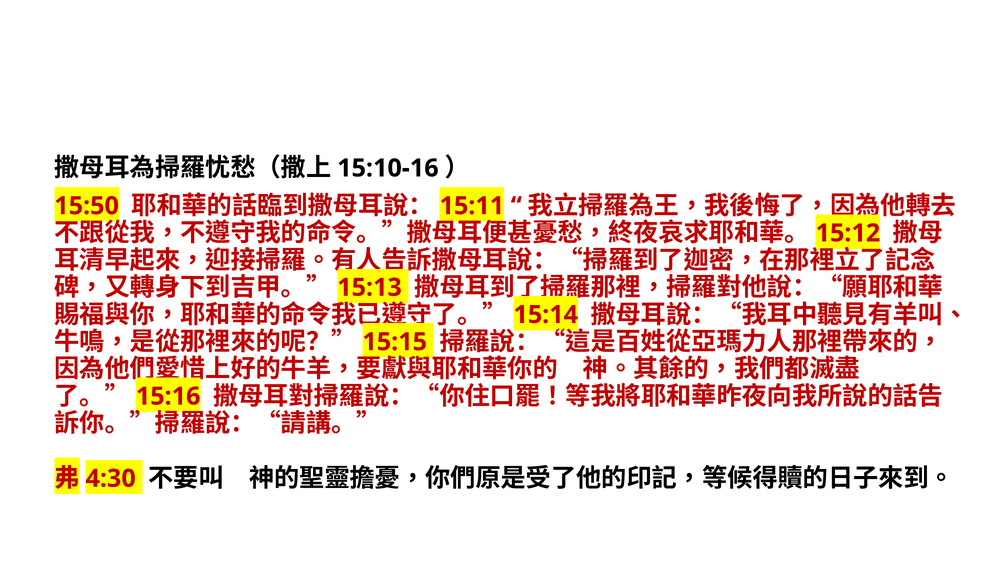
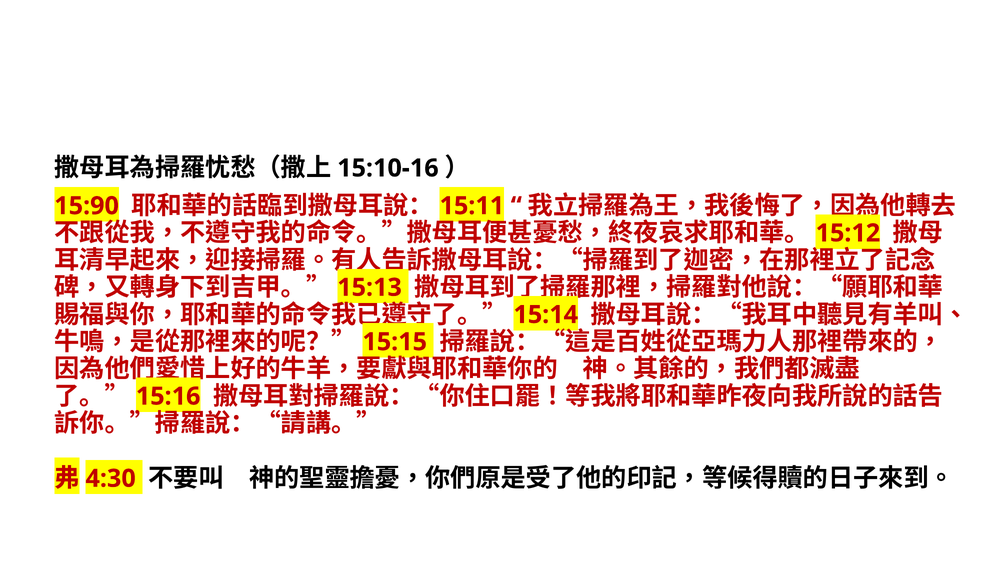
15:50: 15:50 -> 15:90 (87, 206)
